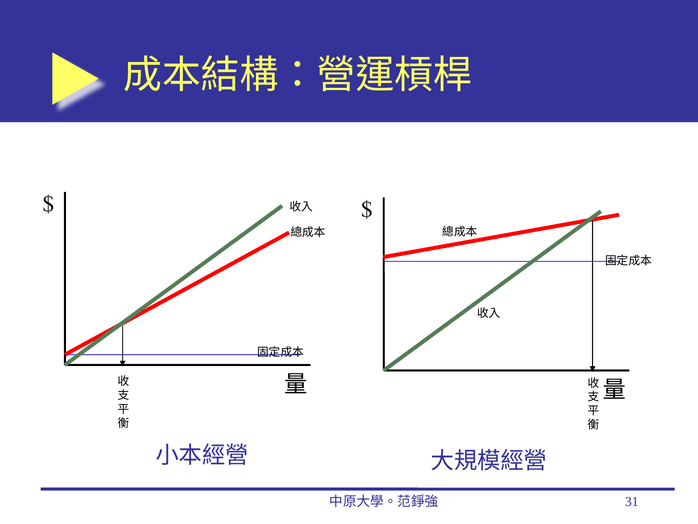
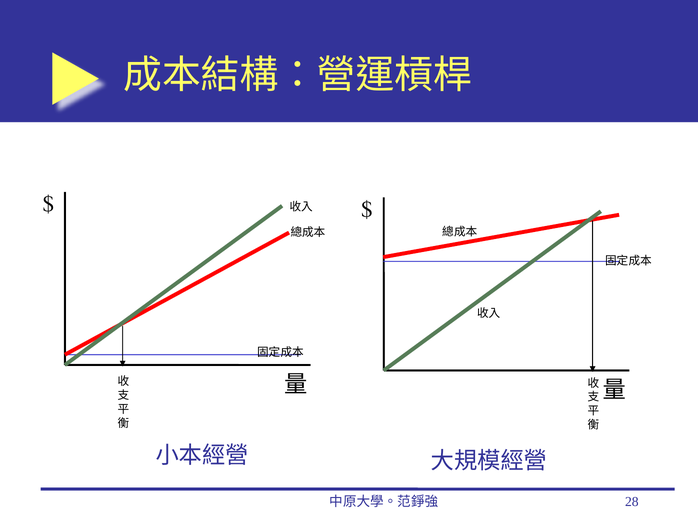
31: 31 -> 28 (632, 501)
